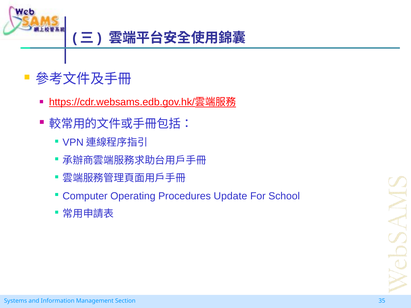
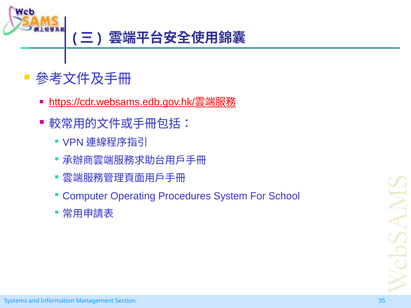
Update: Update -> System (231, 196)
